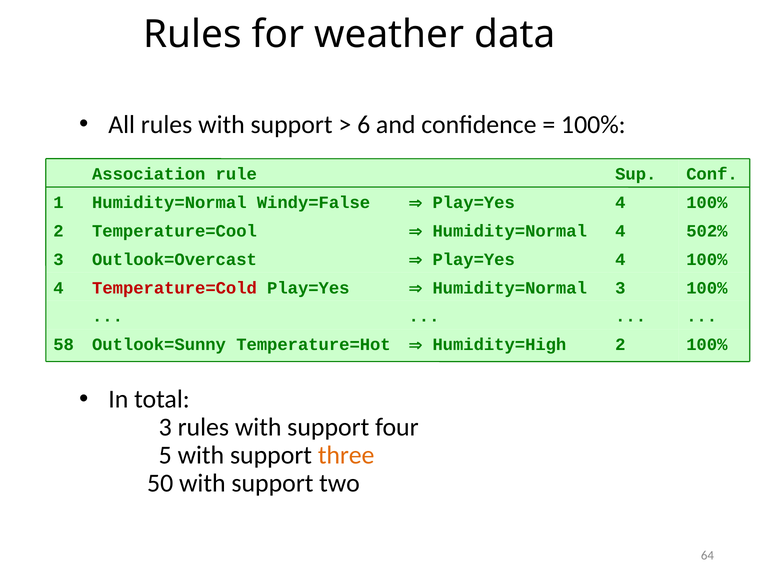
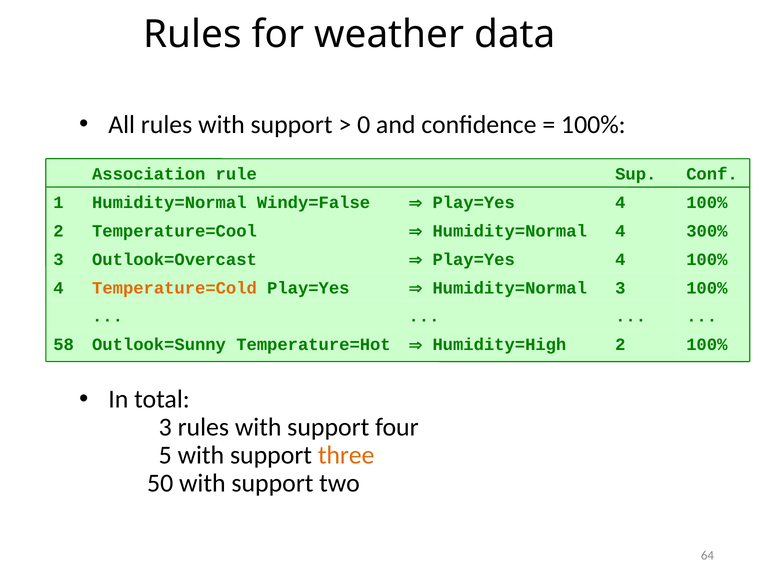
6: 6 -> 0 (364, 124)
502%: 502% -> 300% (707, 231)
Temperature=Cold colour: red -> orange (175, 288)
